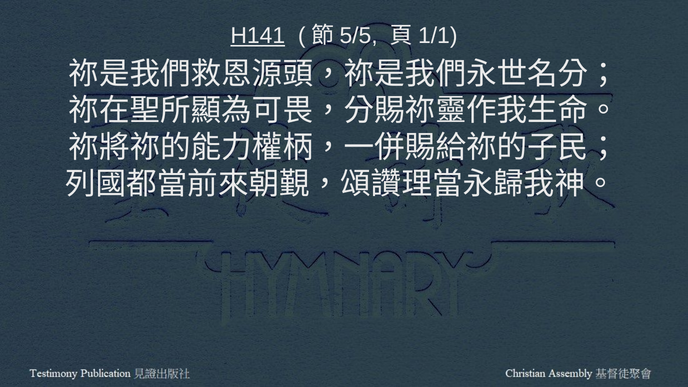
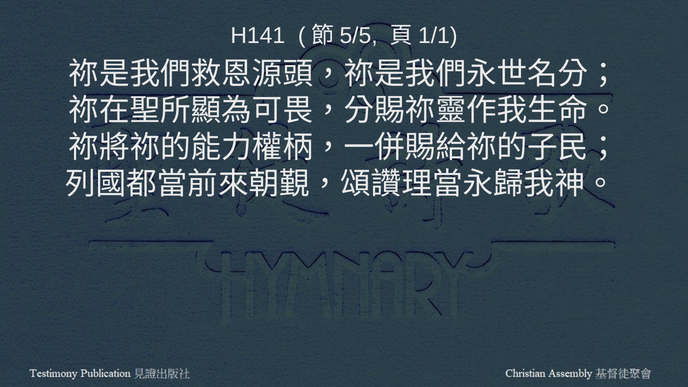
H141 underline: present -> none (258, 36)
